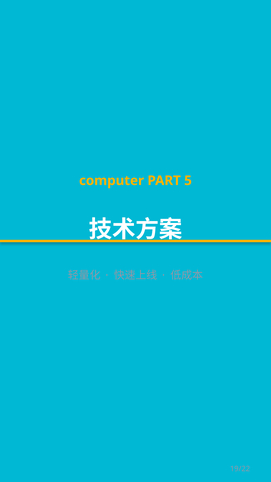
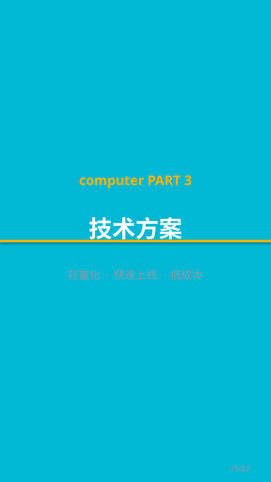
5: 5 -> 3 (188, 181)
